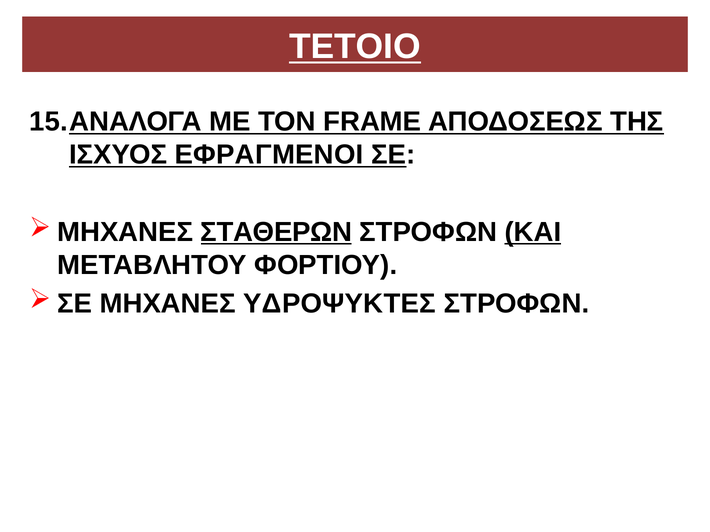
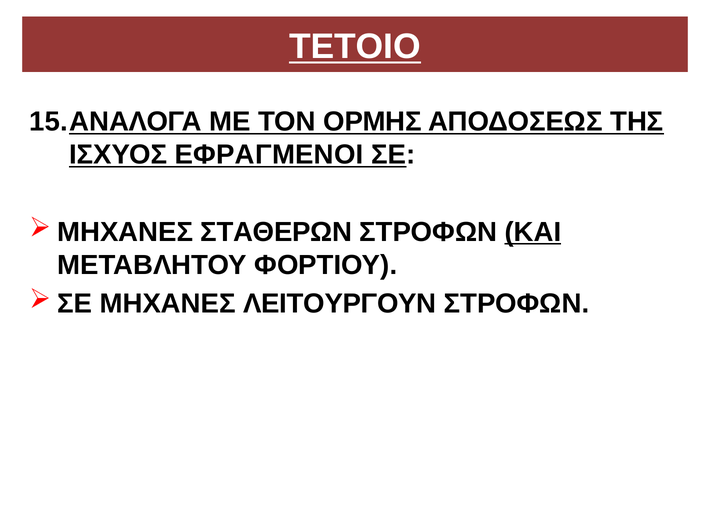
FRAME: FRAME -> ΟΡΜΗΣ (372, 122)
ΣΤΑΘΕΡΩΝ underline: present -> none (276, 232)
ΥΔΡΟΨΥΚΤΕΣ: ΥΔΡΟΨΥΚΤΕΣ -> ΛΕΙΤΟΥΡΓΟΥΝ (340, 304)
